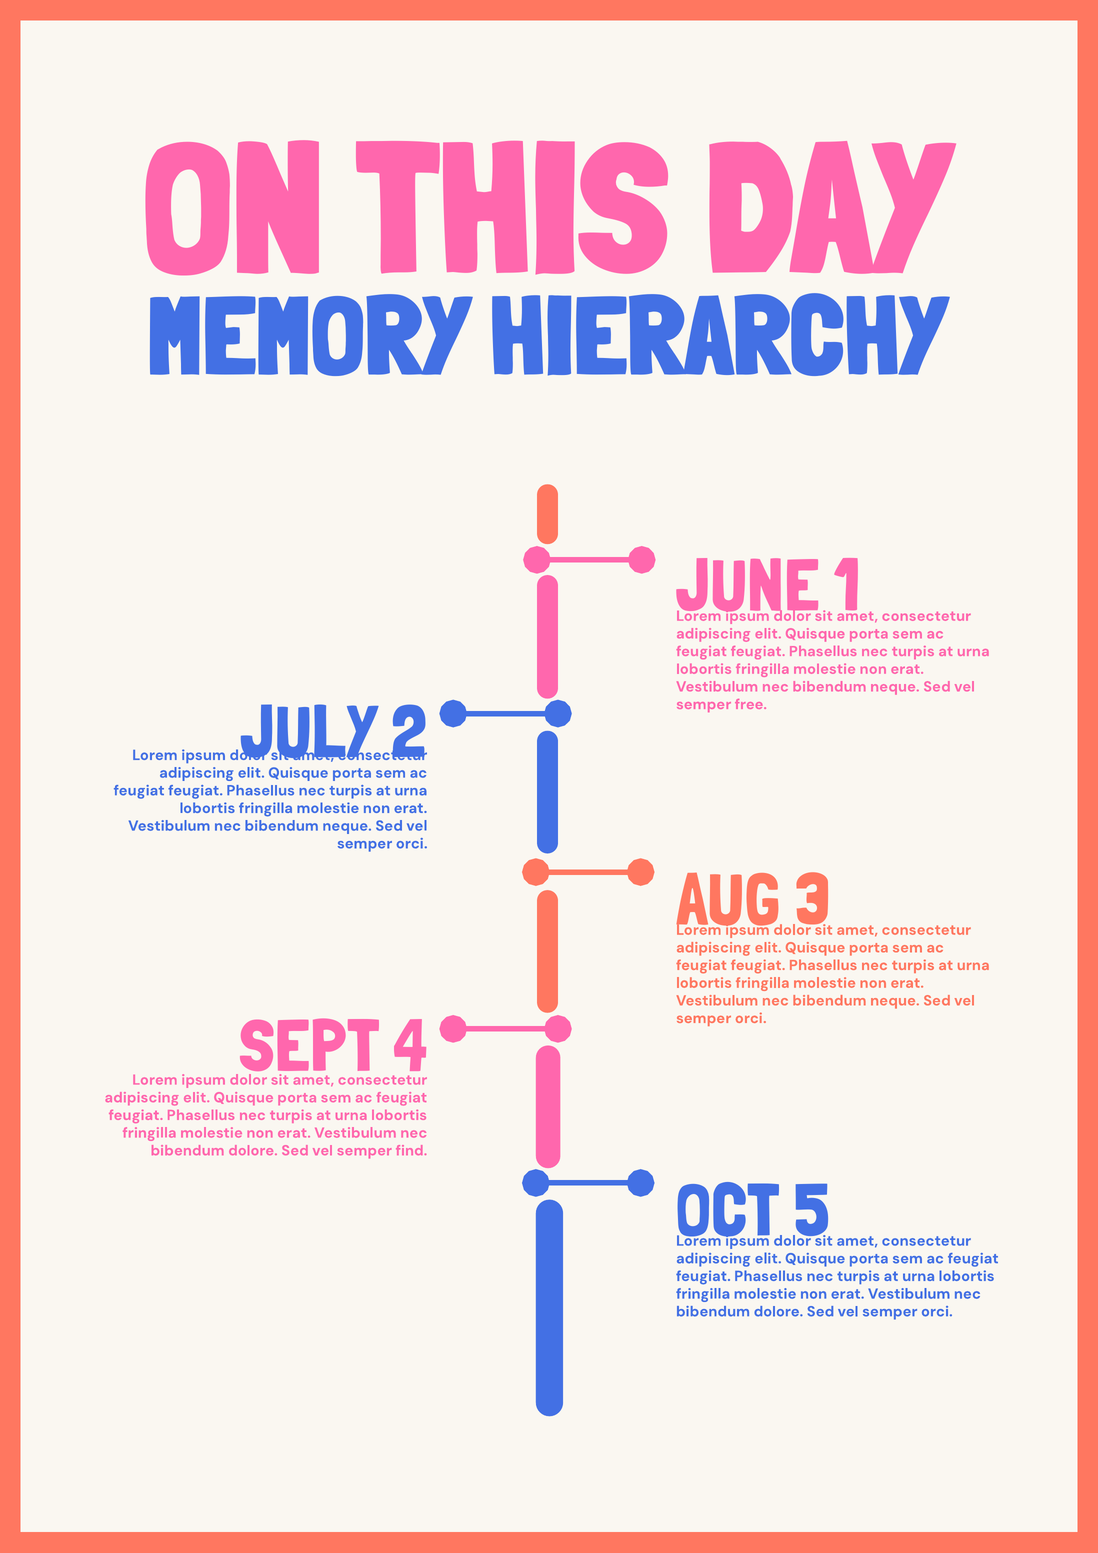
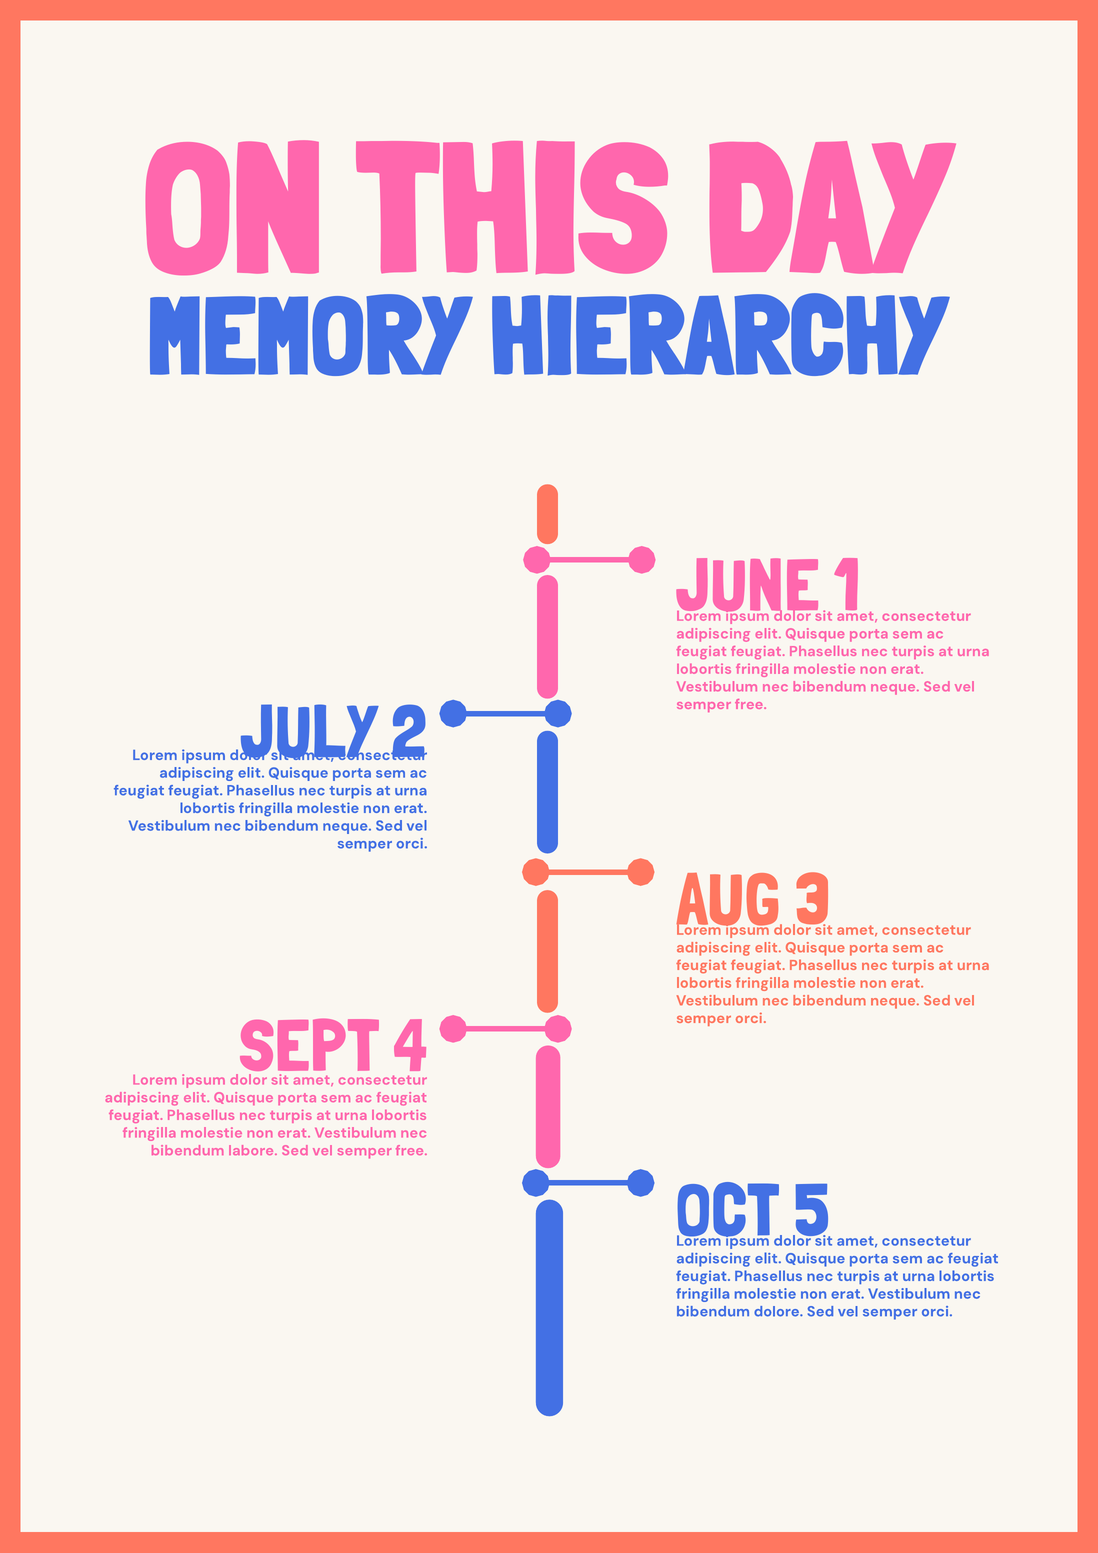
dolore: dolore -> labore (253, 1151)
find: find -> free (411, 1151)
